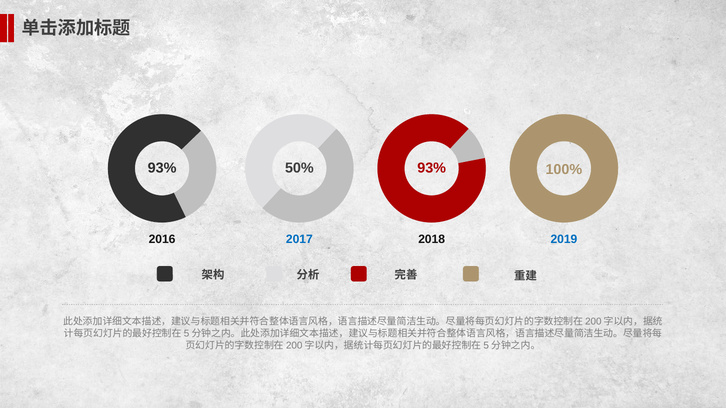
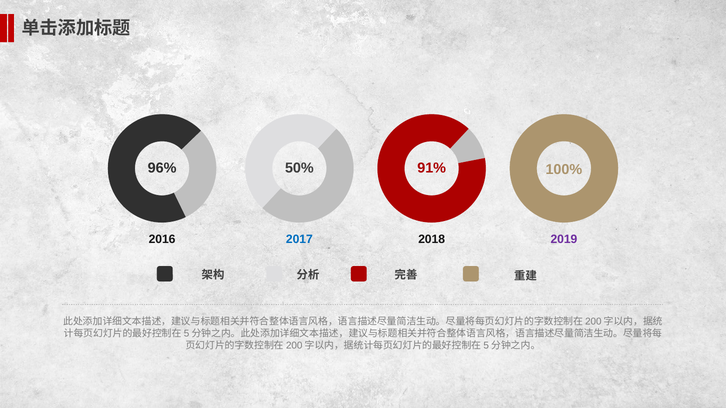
93%: 93% -> 96% (162, 168)
50% 93%: 93% -> 91% (432, 168)
2019 colour: blue -> purple (564, 239)
